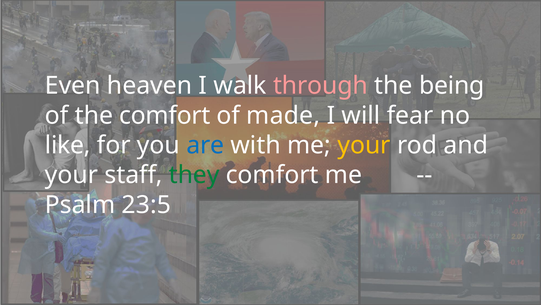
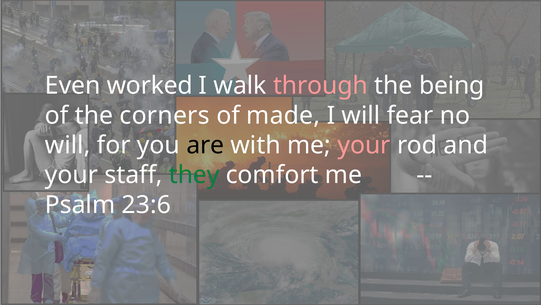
heaven: heaven -> worked (150, 85)
the comfort: comfort -> corners (165, 115)
like: like -> will (68, 145)
are colour: blue -> black (205, 145)
your colour: yellow -> pink (364, 145)
23:5: 23:5 -> 23:6 (146, 204)
